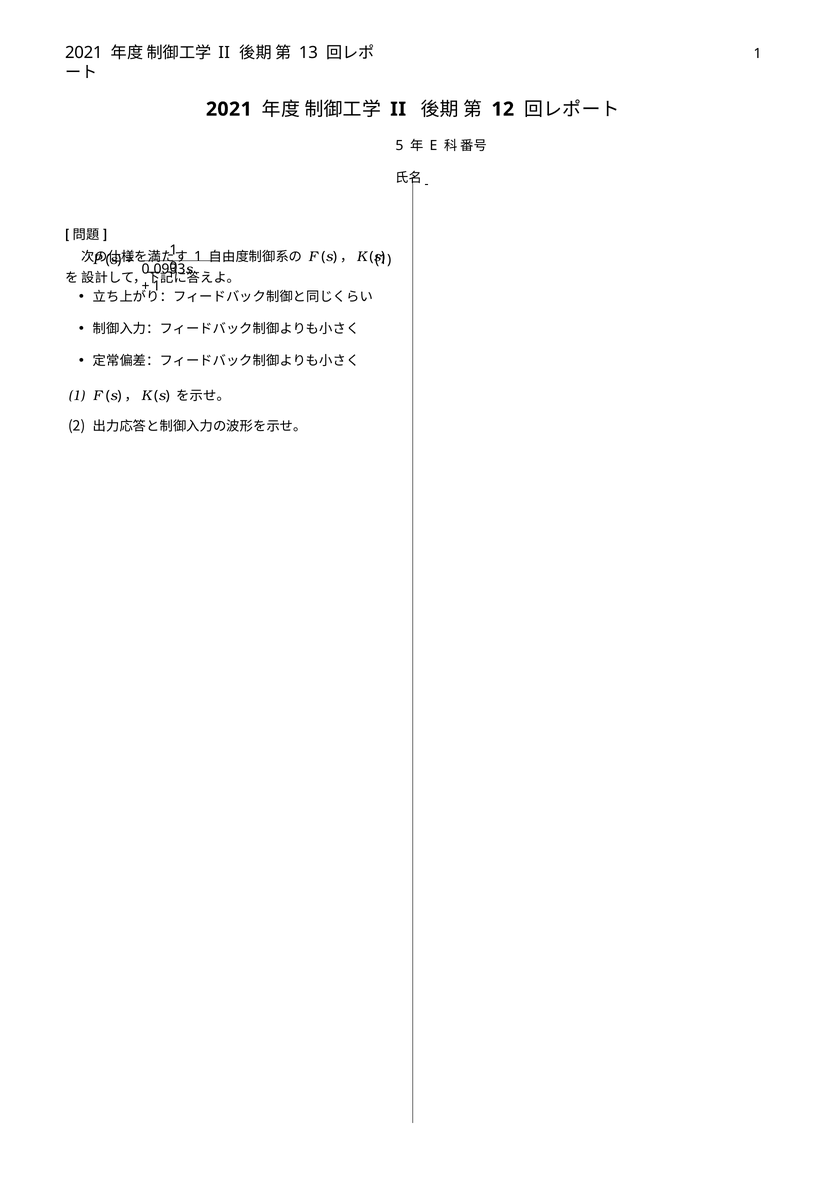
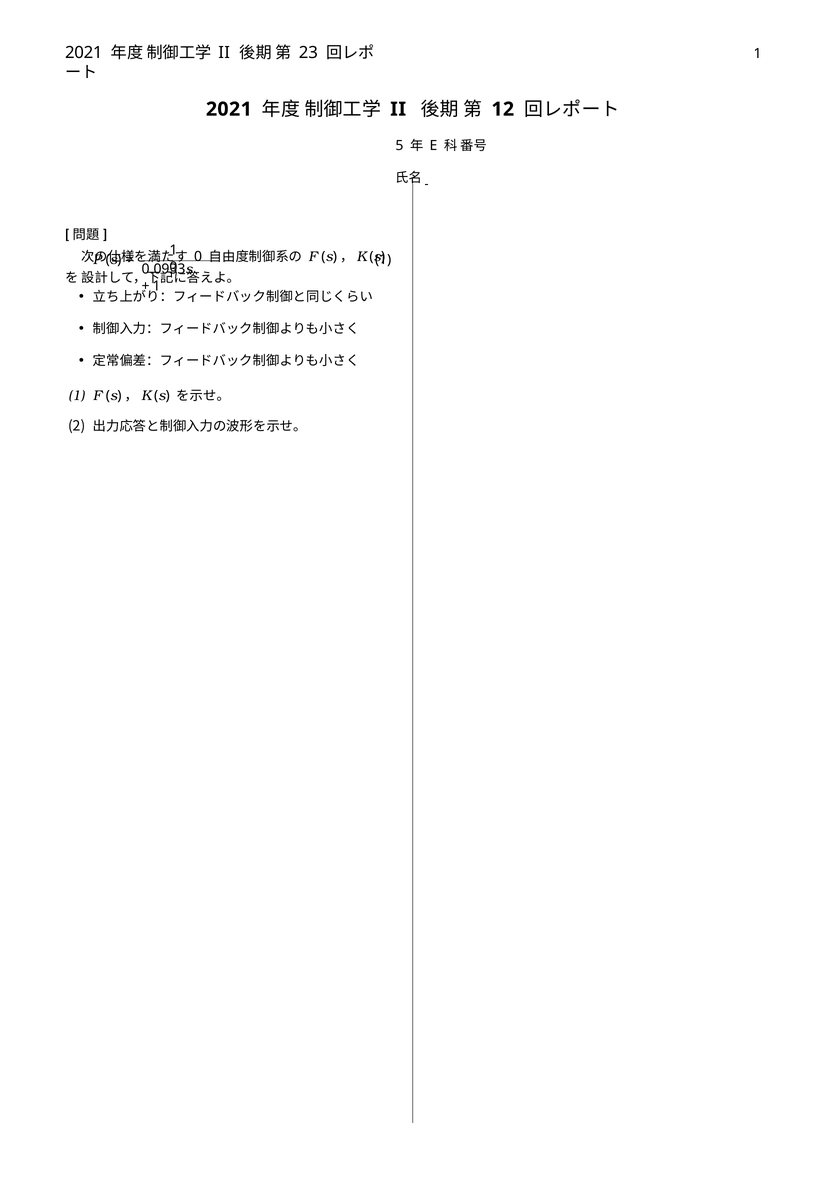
13: 13 -> 23 (308, 53)
1: 1 -> 0 (198, 257)
